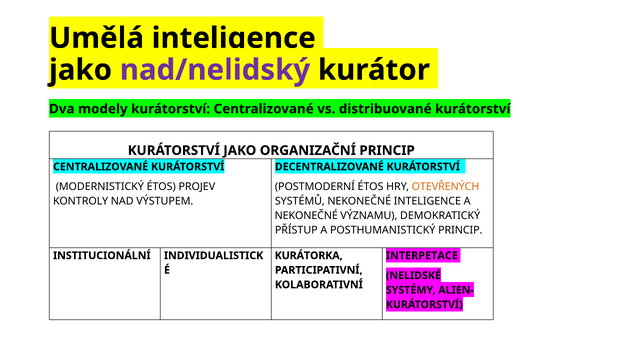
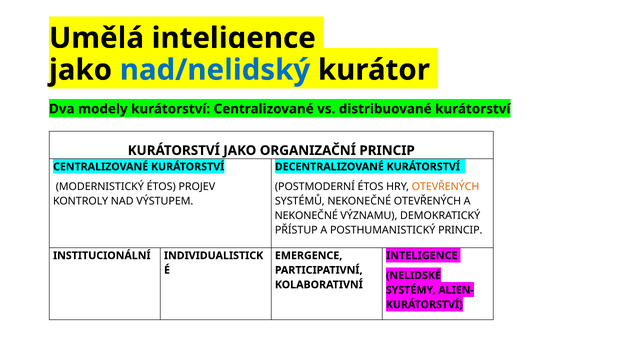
nad/nelidský colour: purple -> blue (215, 70)
NEKONEČNÉ INTELIGENCE: INTELIGENCE -> OTEVŘENÝCH (427, 201)
KURÁTORKA: KURÁTORKA -> EMERGENCE (309, 255)
INTERPETACE: INTERPETACE -> INTELIGENCE (422, 255)
